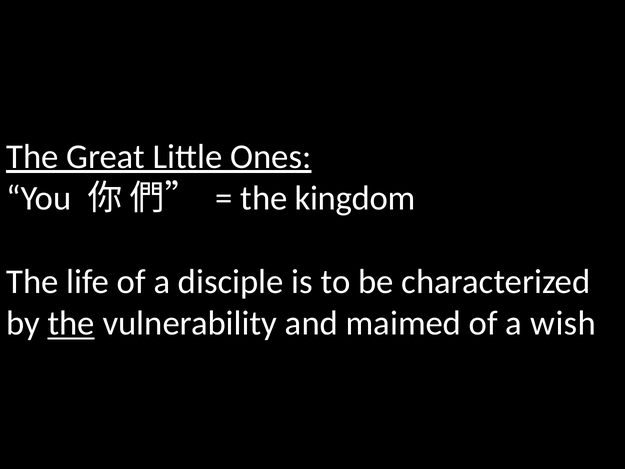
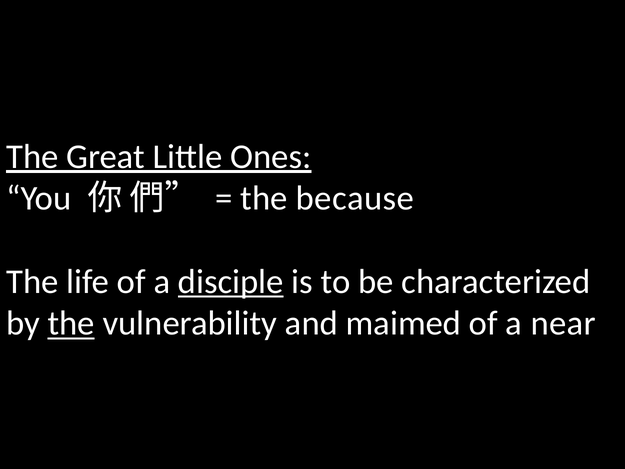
kingdom: kingdom -> because (355, 198)
disciple underline: none -> present (231, 282)
wish: wish -> near (563, 323)
